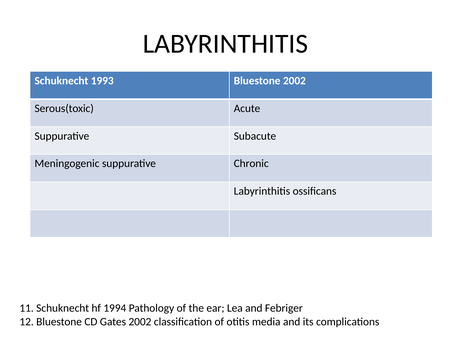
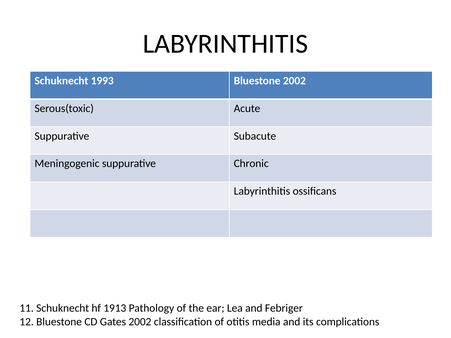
1994: 1994 -> 1913 (115, 308)
